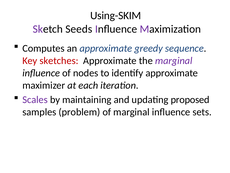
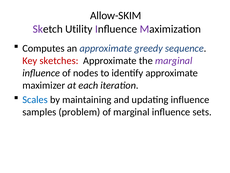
Using-SKIM: Using-SKIM -> Allow-SKIM (116, 16)
Seeds: Seeds -> Utility (79, 29)
Scales colour: purple -> blue (35, 99)
updating proposed: proposed -> influence (190, 99)
